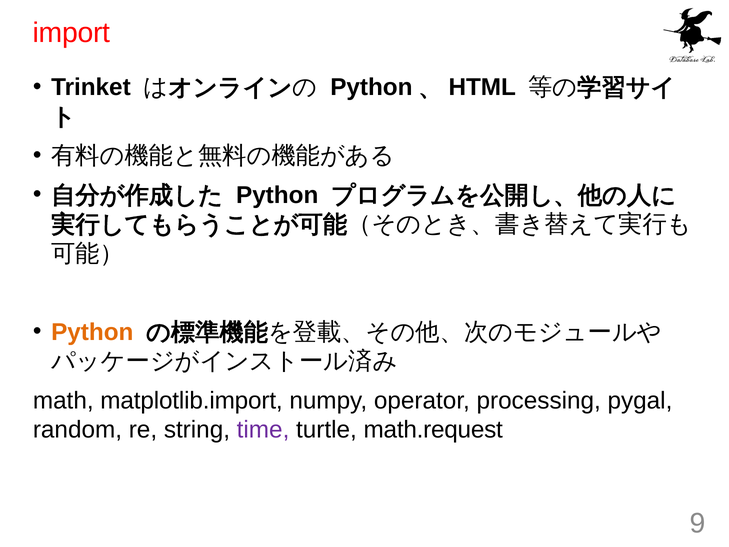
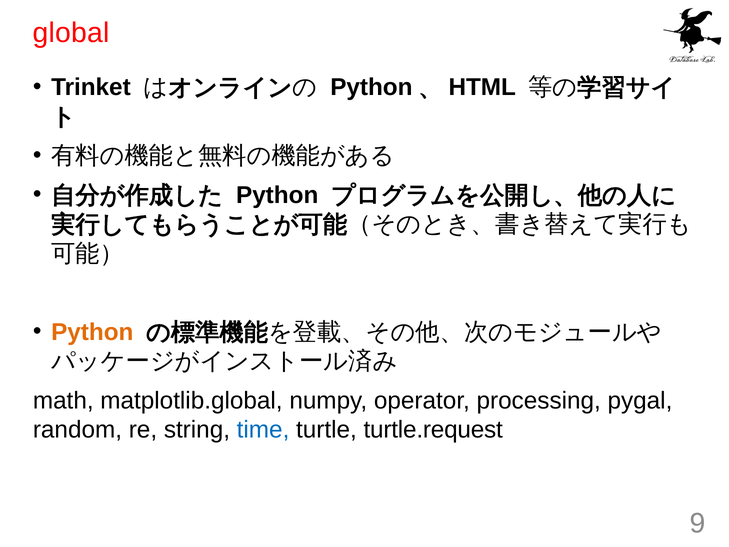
import: import -> global (71, 33)
matplotlib.import: matplotlib.import -> matplotlib.global (191, 401)
time colour: purple -> blue (263, 430)
math.request: math.request -> turtle.request (433, 430)
